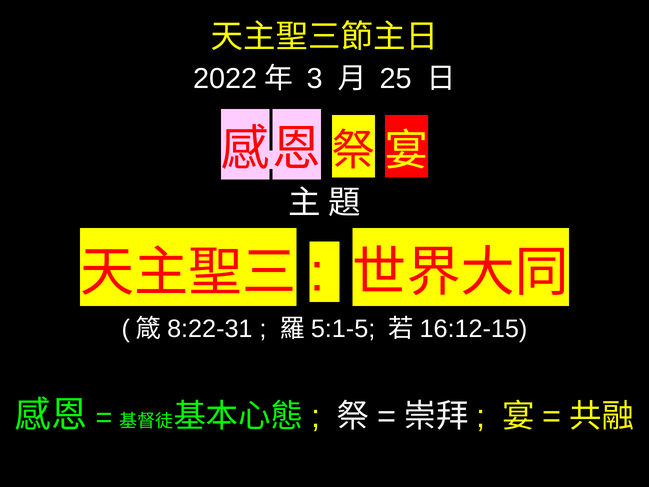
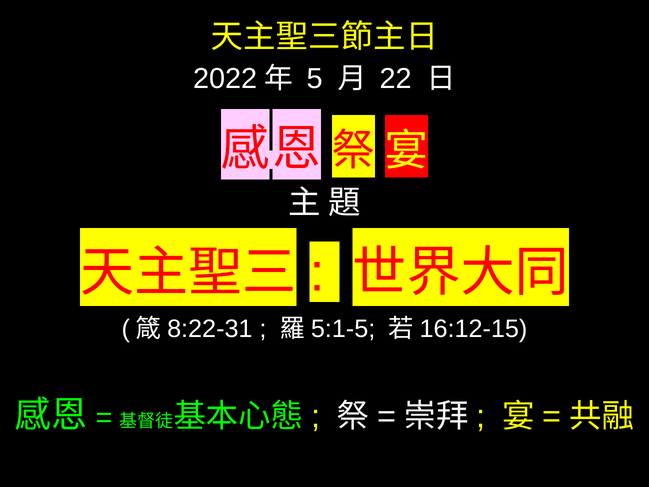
3: 3 -> 5 (315, 79)
25: 25 -> 22 (396, 79)
